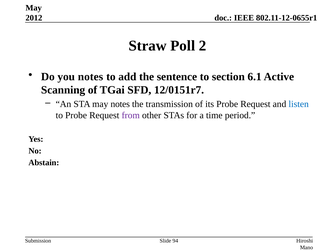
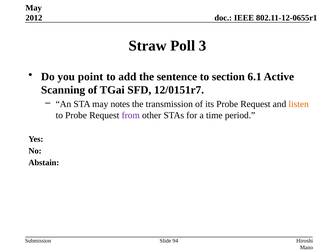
2: 2 -> 3 (203, 46)
you notes: notes -> point (90, 77)
listen colour: blue -> orange (299, 104)
